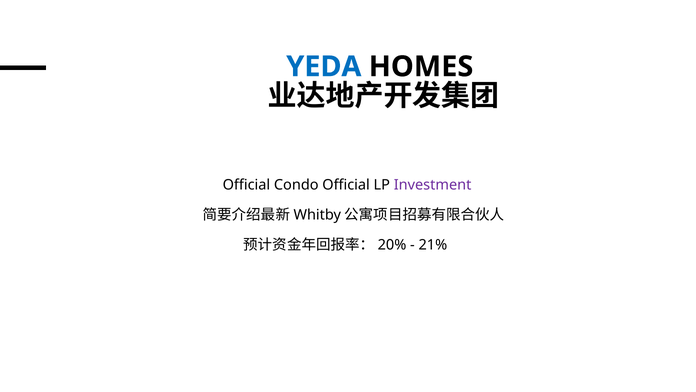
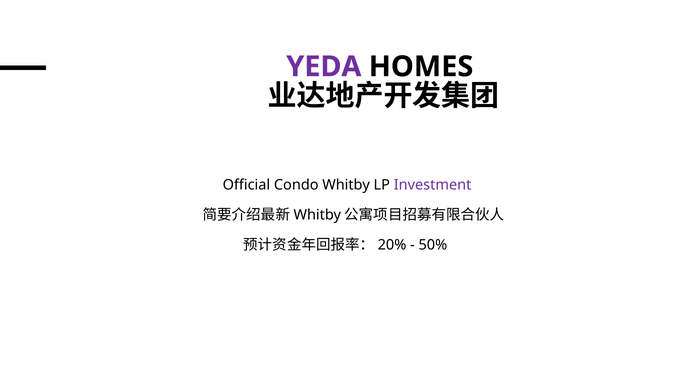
YEDA colour: blue -> purple (324, 67)
Condo Official: Official -> Whitby (346, 185)
21%: 21% -> 50% (433, 245)
